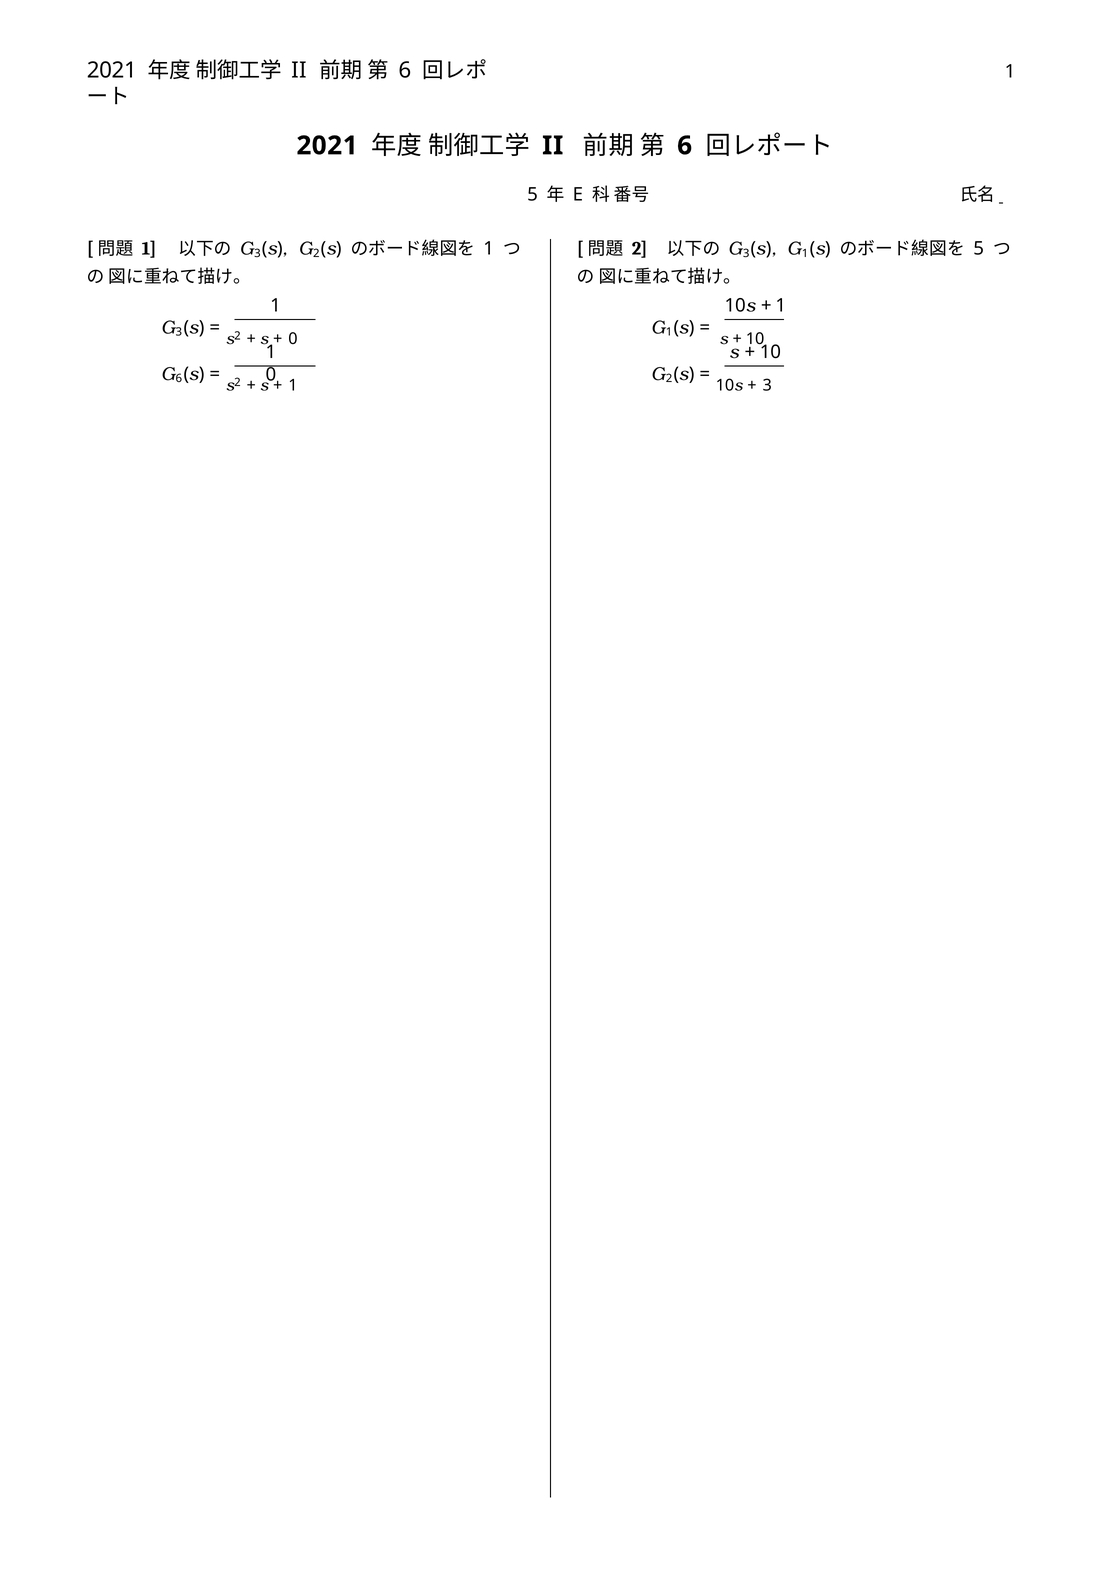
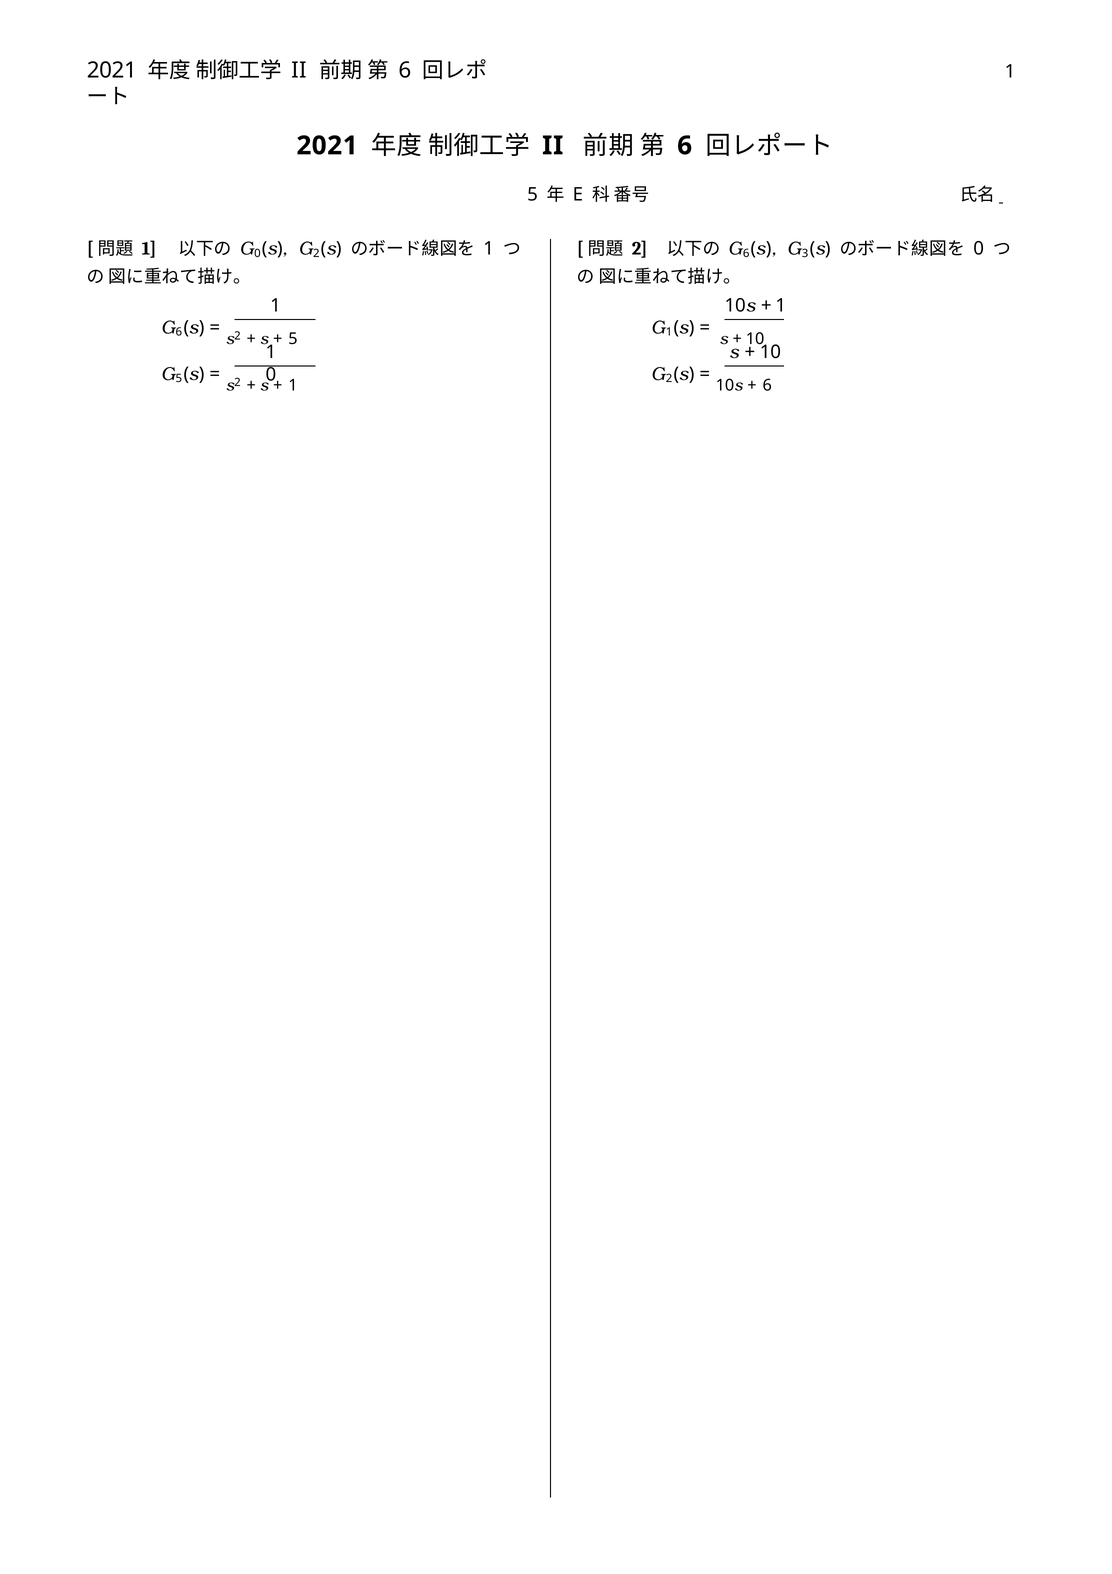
3: 3 -> 0 (257, 253)
3: 3 -> 6 (746, 253)
1: 1 -> 3 (805, 253)
5: 5 -> 0 (979, 249)
3: 3 -> 6 (179, 332)
0: 0 -> 5 (293, 339)
6: 6 -> 5 (179, 378)
3: 3 -> 6 (767, 385)
